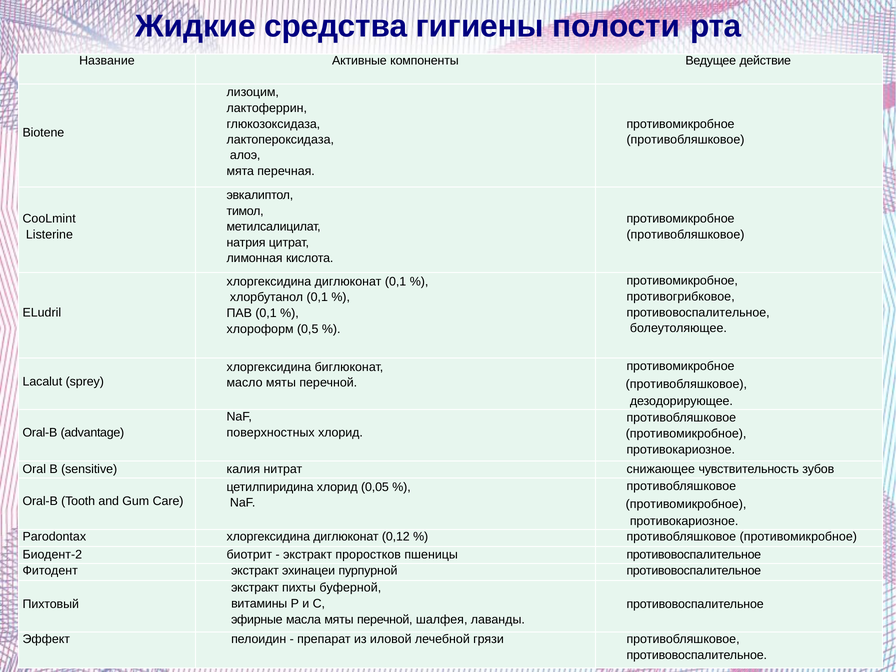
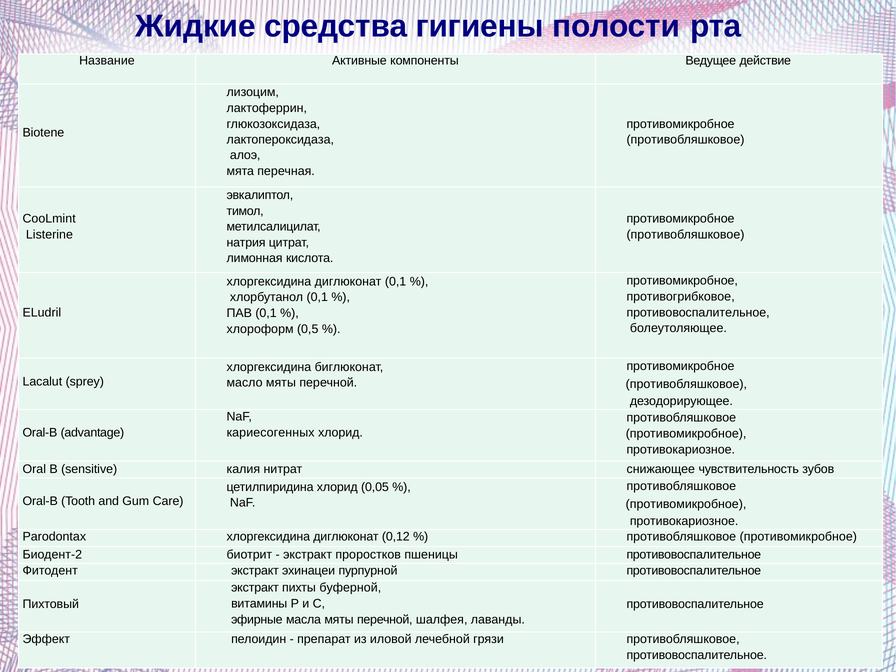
поверхностных: поверхностных -> кариесогенных (271, 433)
